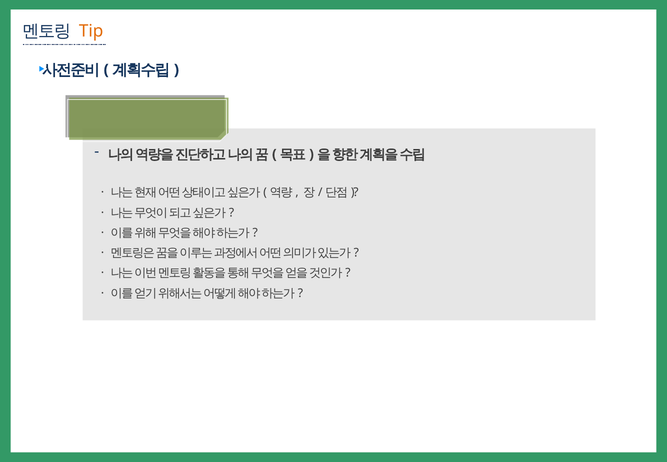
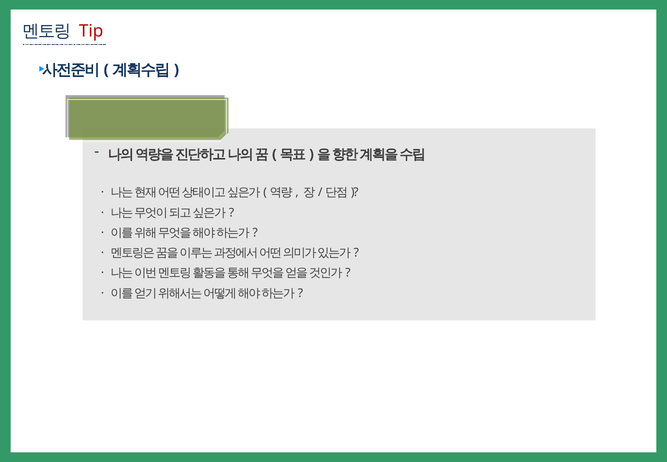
Tip colour: orange -> red (91, 31)
